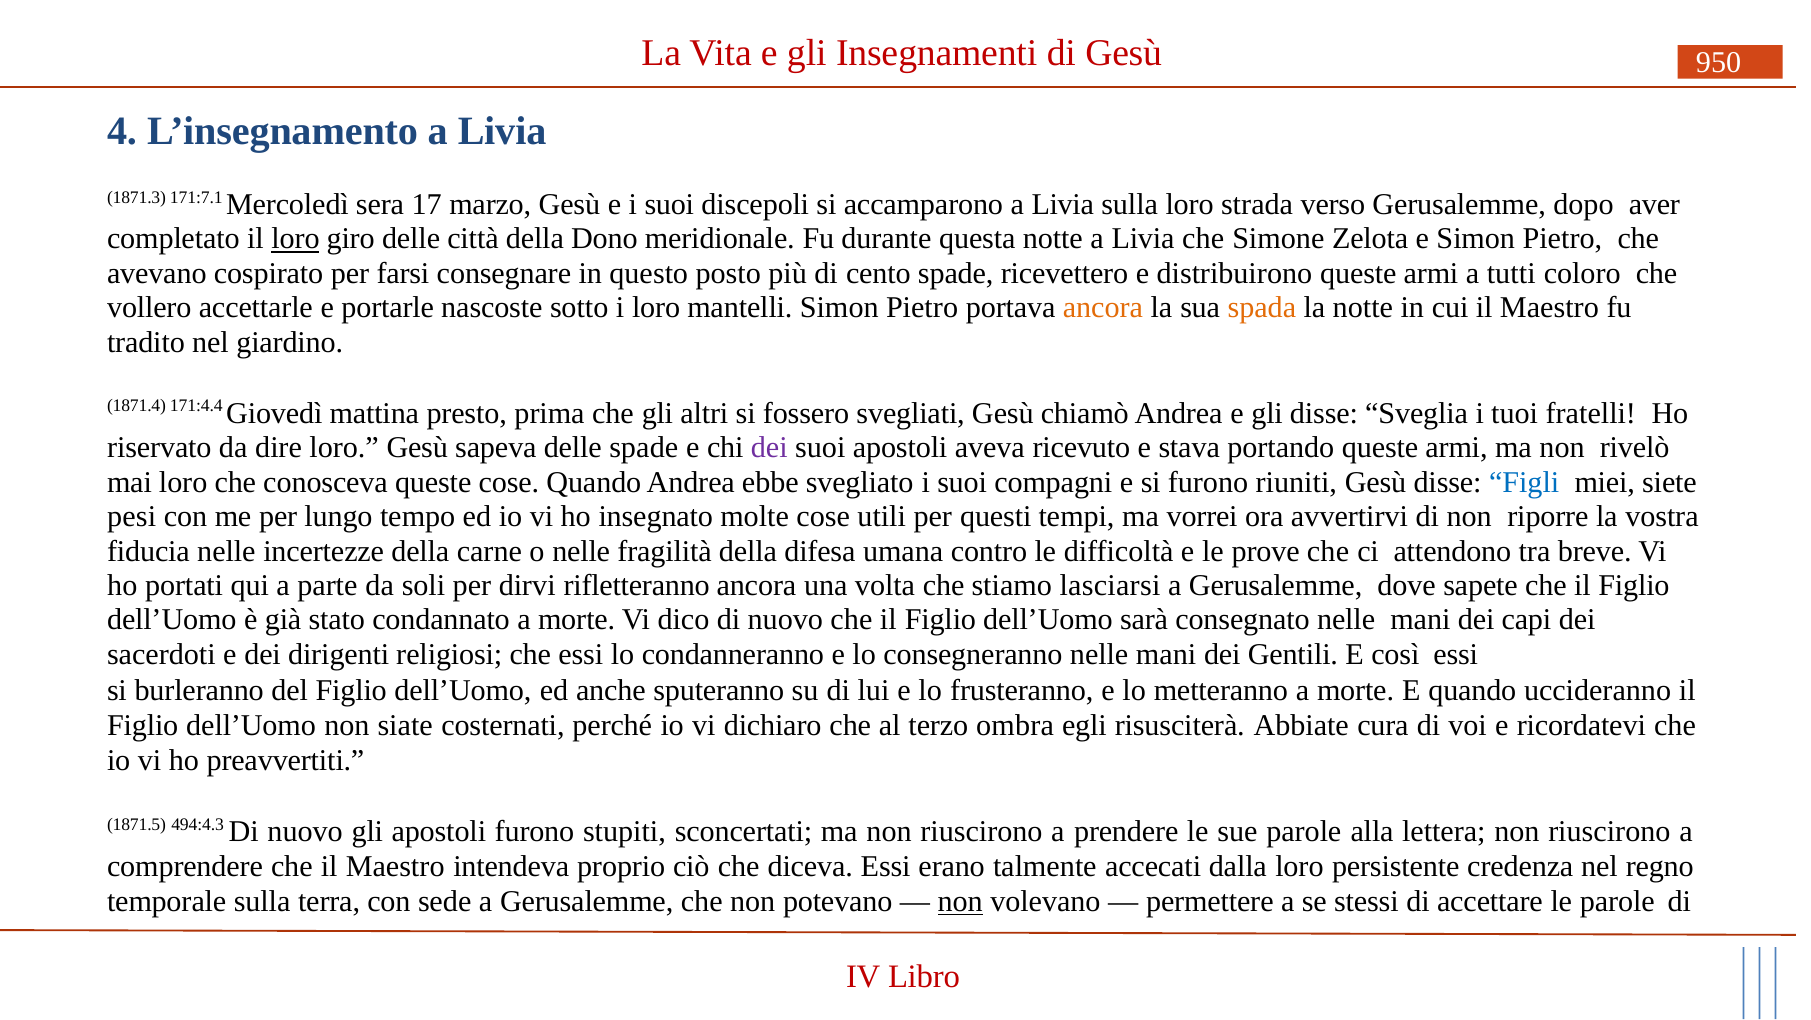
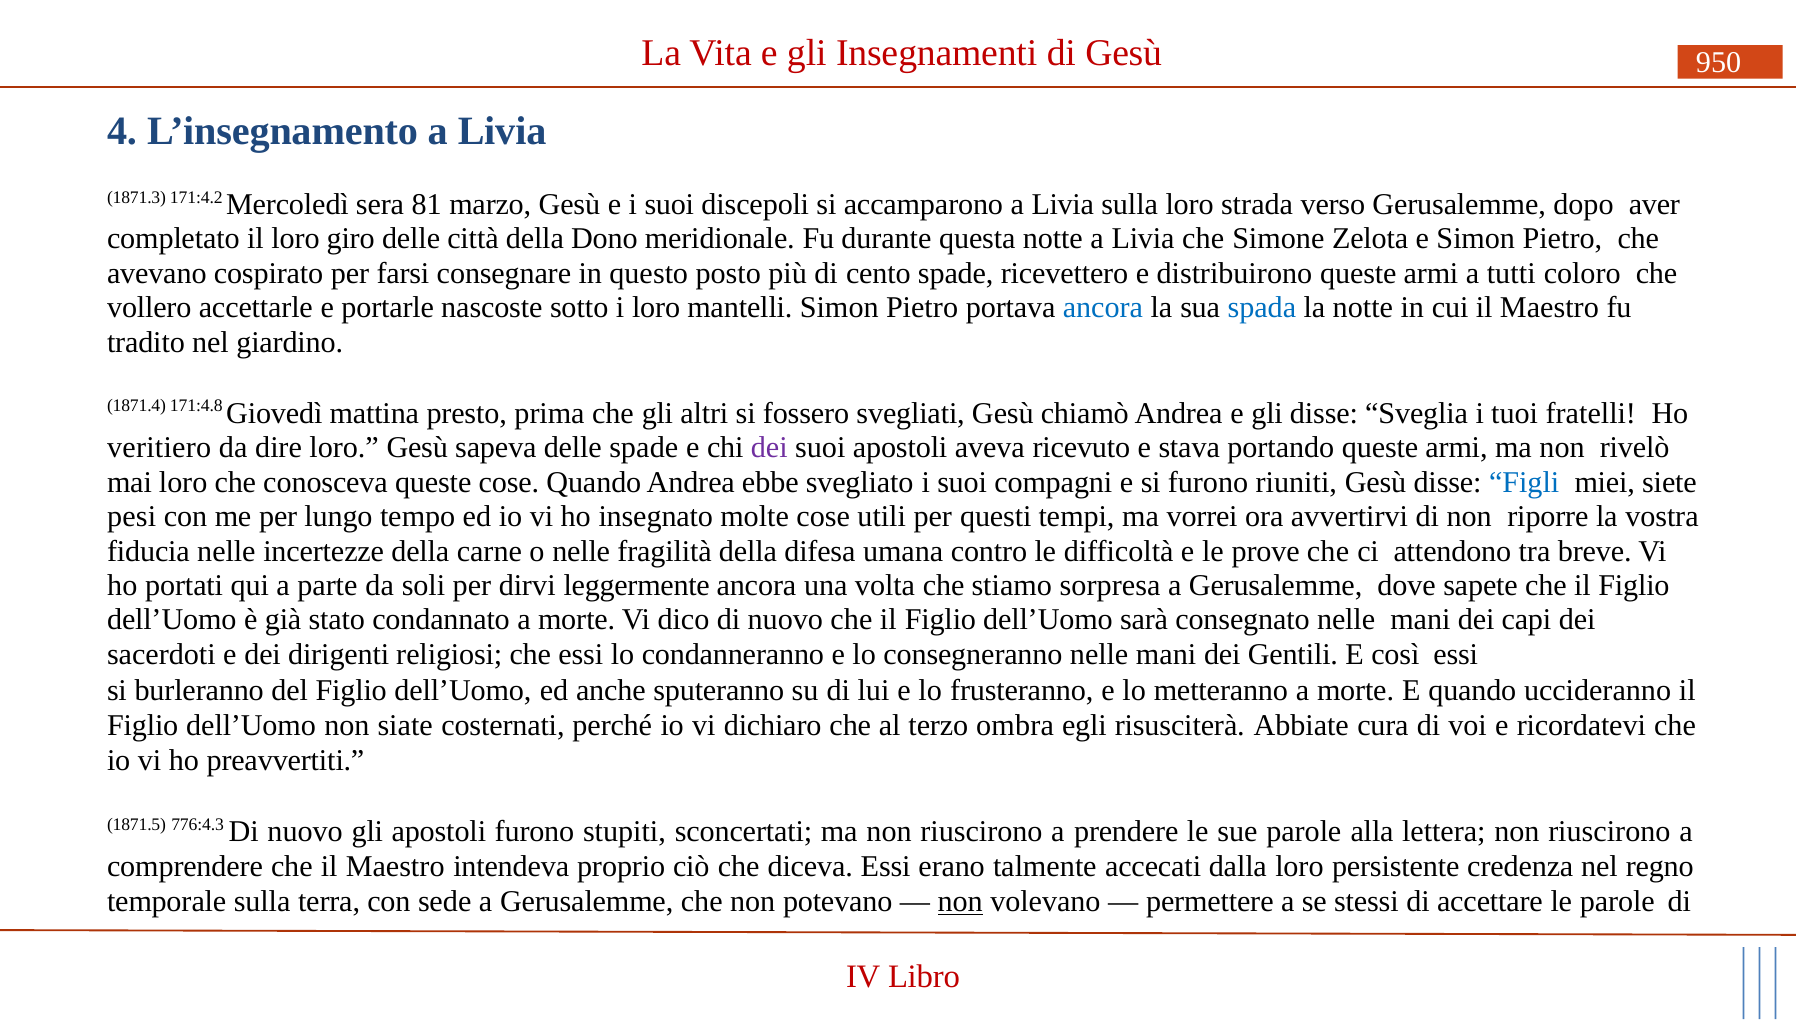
171:7.1: 171:7.1 -> 171:4.2 (196, 197)
17: 17 -> 81 (427, 205)
loro underline: present -> none (295, 239)
ancora colour: orange -> blue (1103, 308)
spada colour: orange -> blue (1262, 308)
171:4.4: 171:4.4 -> 171:4.8 (196, 406)
riservato: riservato -> veritiero (159, 448)
rifletteranno: rifletteranno -> leggermente (637, 585)
lasciarsi: lasciarsi -> sorpresa (1110, 585)
494:4.3: 494:4.3 -> 776:4.3 (198, 825)
